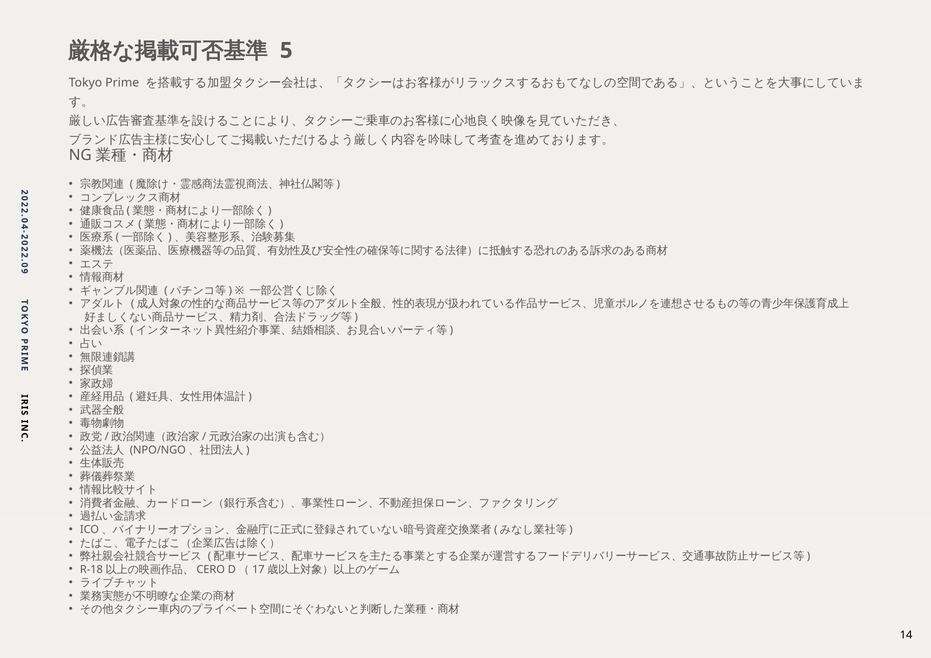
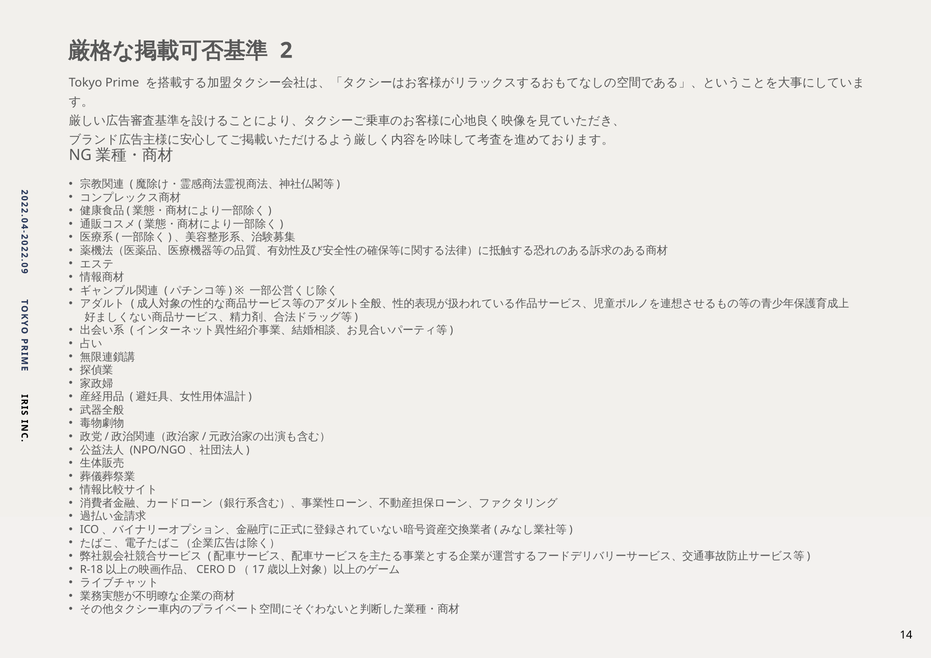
5: 5 -> 2 (286, 51)
